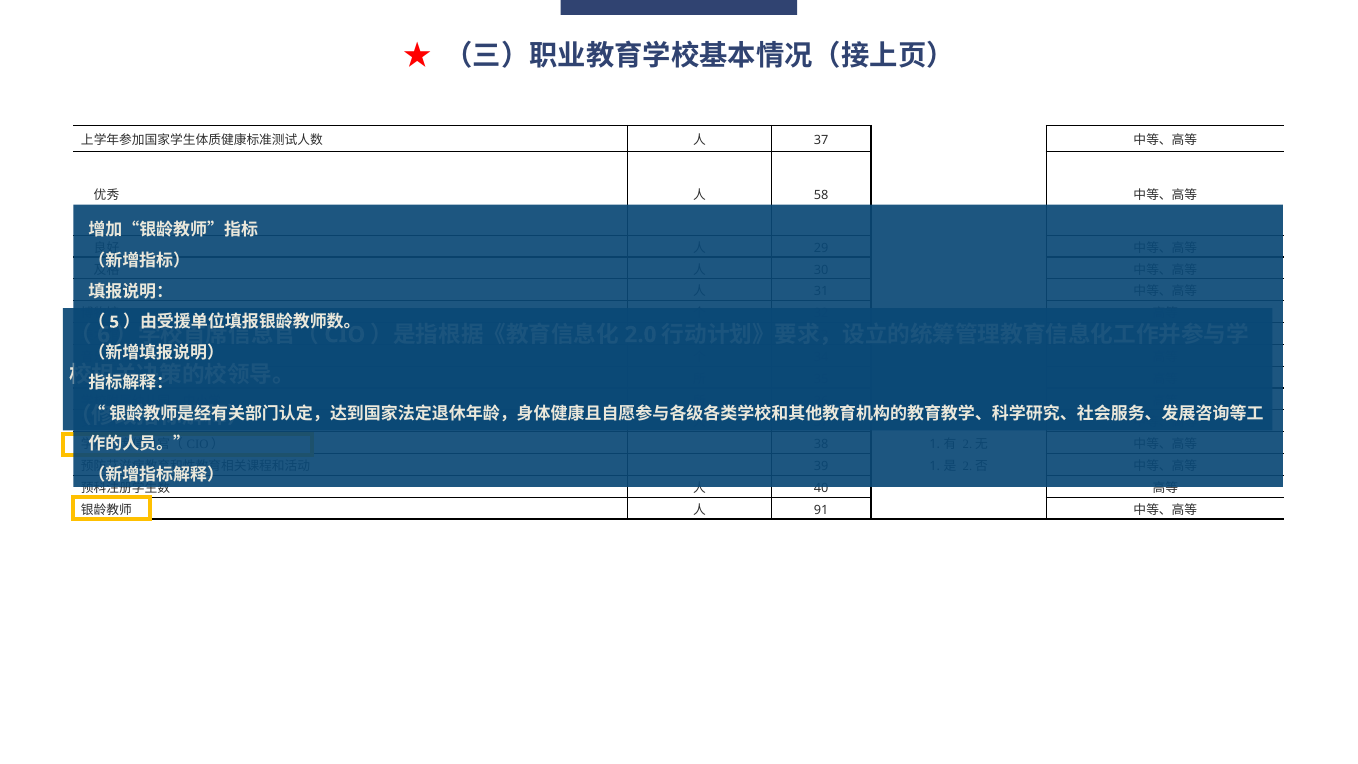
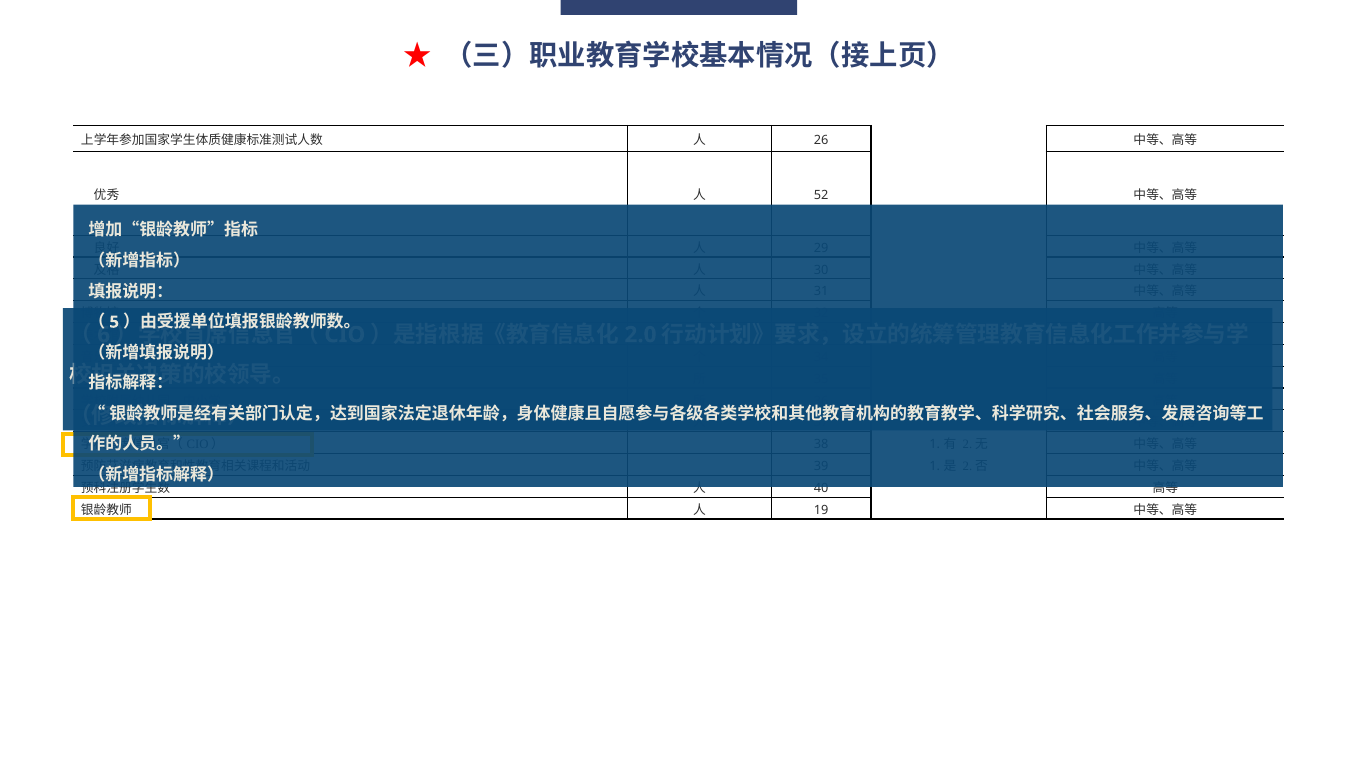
37: 37 -> 26 (821, 140)
58: 58 -> 52 (821, 195)
91: 91 -> 19 (821, 510)
